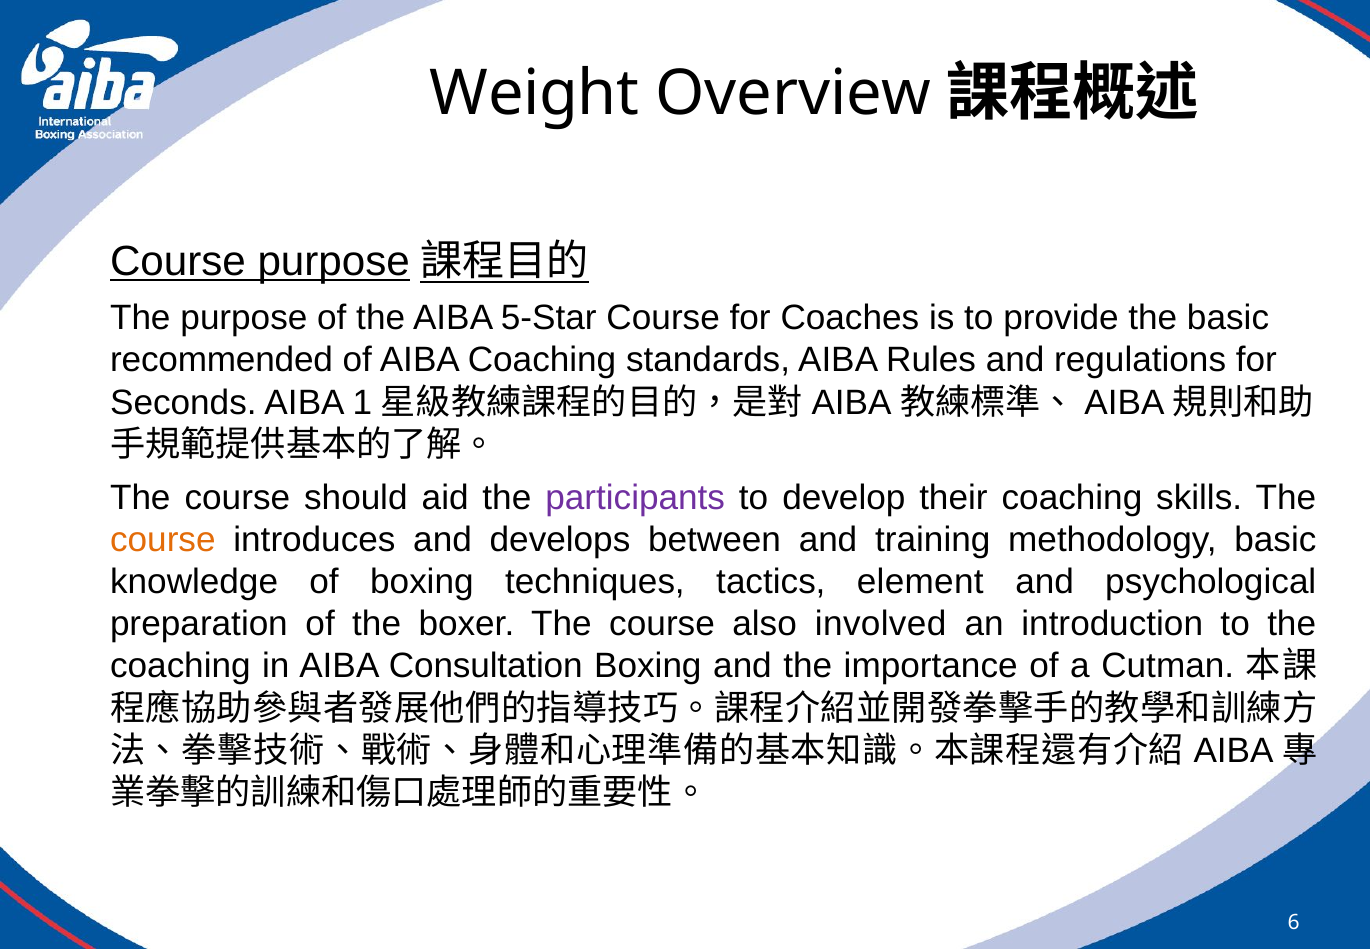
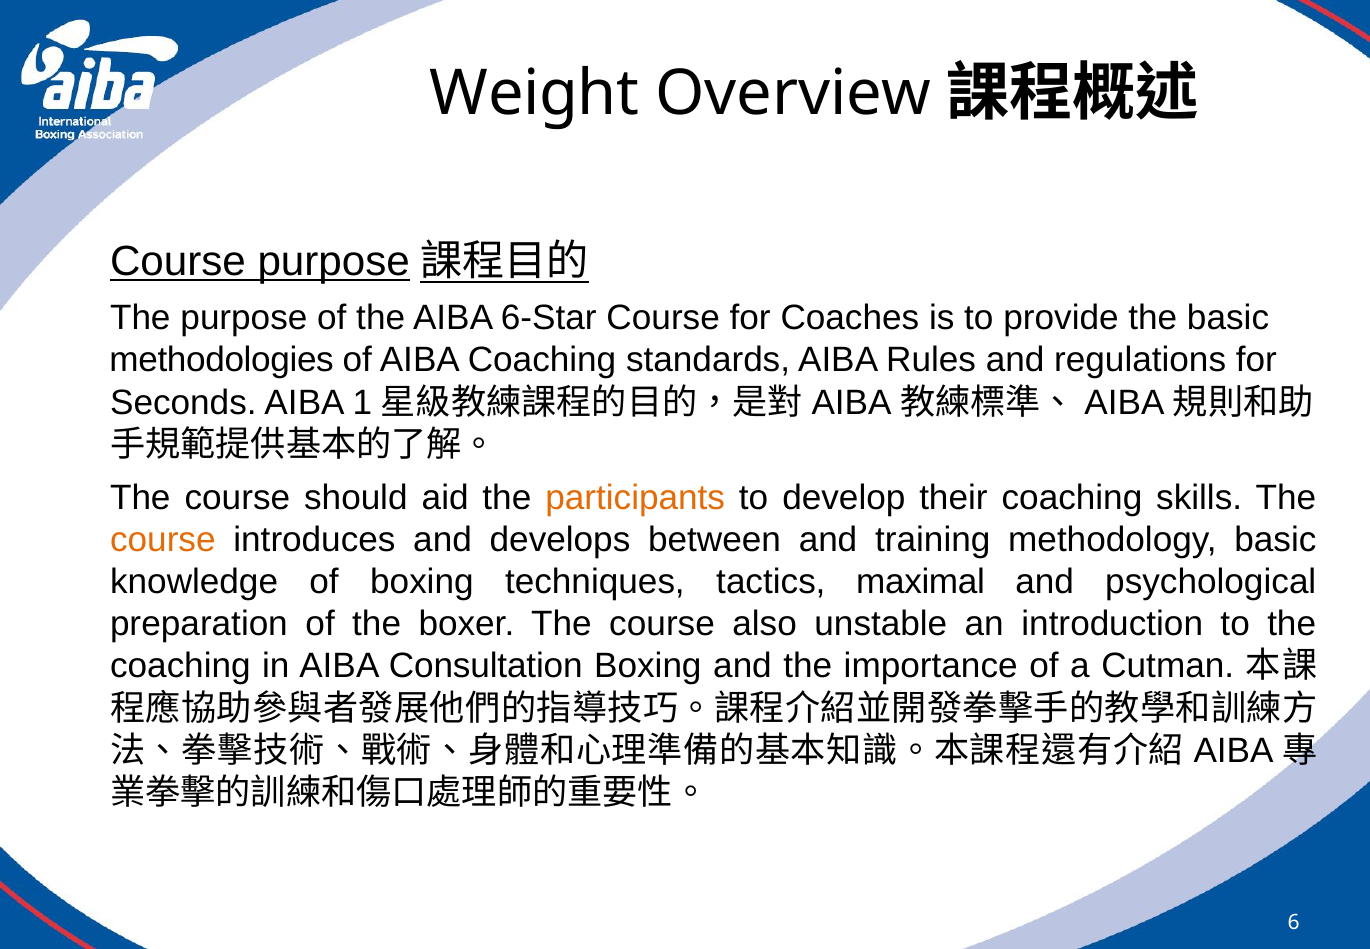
5-Star: 5-Star -> 6-Star (549, 318)
recommended: recommended -> methodologies (222, 360)
participants colour: purple -> orange (635, 497)
element: element -> maximal (921, 582)
involved: involved -> unstable (881, 624)
